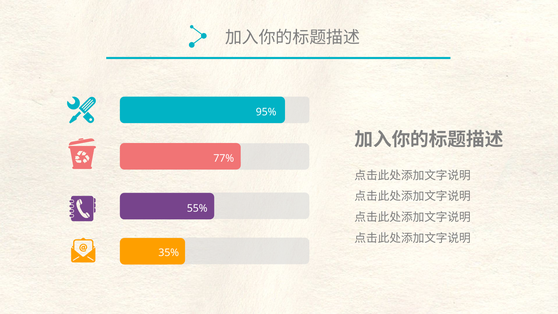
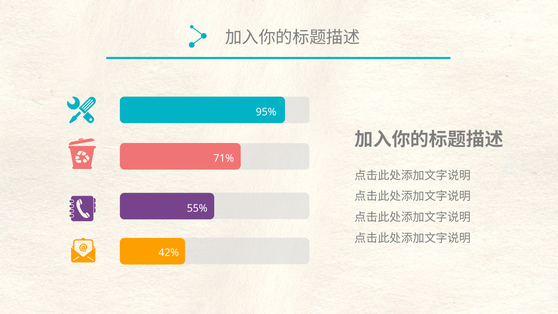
77%: 77% -> 71% (224, 158)
35%: 35% -> 42% (169, 253)
